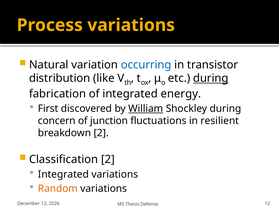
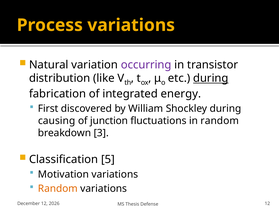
occurring colour: blue -> purple (146, 64)
William underline: present -> none (146, 108)
concern: concern -> causing (57, 120)
in resilient: resilient -> random (220, 120)
breakdown 2: 2 -> 3 (101, 132)
Classification 2: 2 -> 5 (108, 159)
Integrated: Integrated -> Motivation (63, 174)
